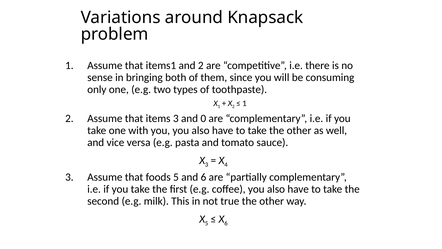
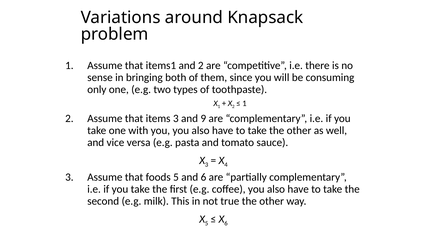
0: 0 -> 9 (203, 118)
